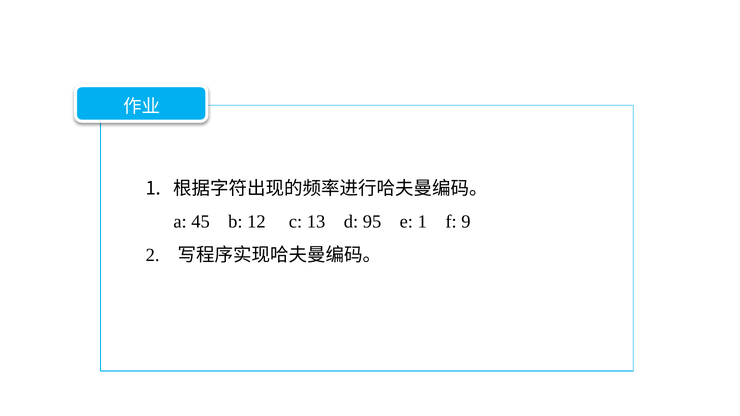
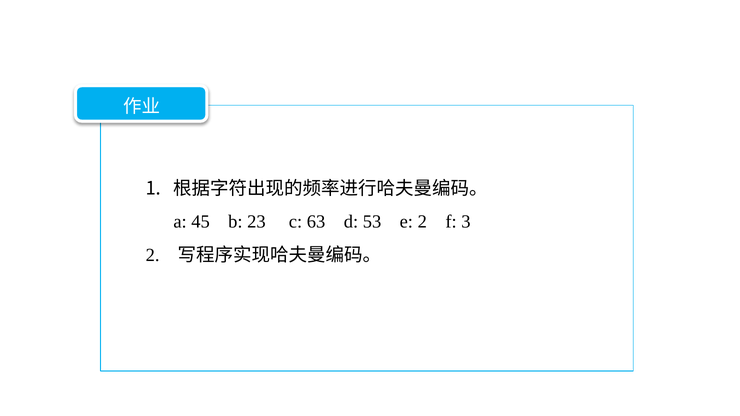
12: 12 -> 23 (256, 222)
13: 13 -> 63 (316, 222)
95: 95 -> 53 (372, 222)
e 1: 1 -> 2 (422, 222)
9: 9 -> 3 (466, 222)
